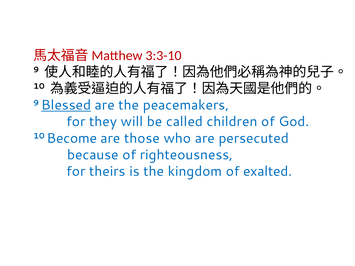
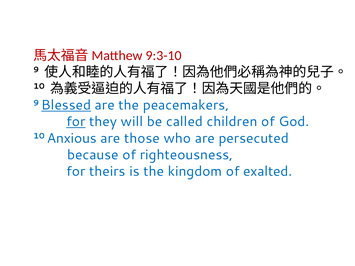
3:3-10: 3:3-10 -> 9:3-10 (164, 55)
for underline: none -> present (76, 122)
Become: Become -> Anxious (72, 138)
